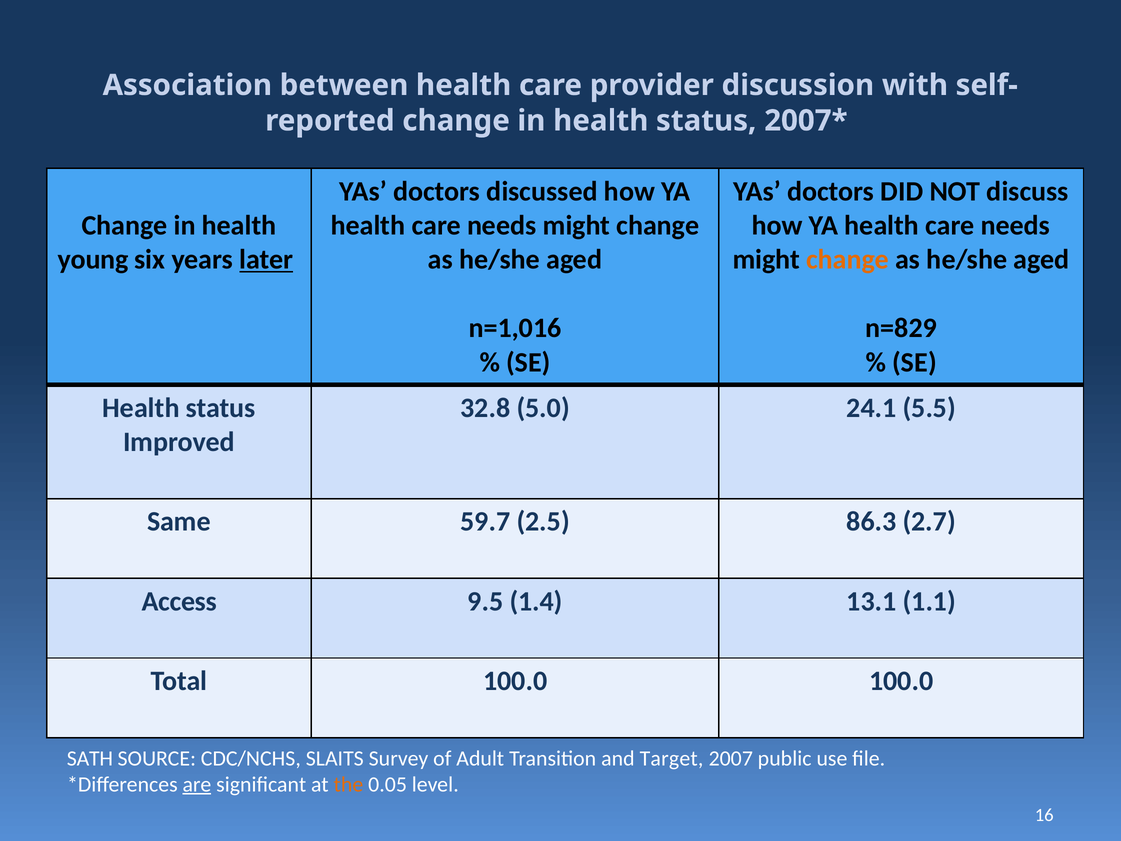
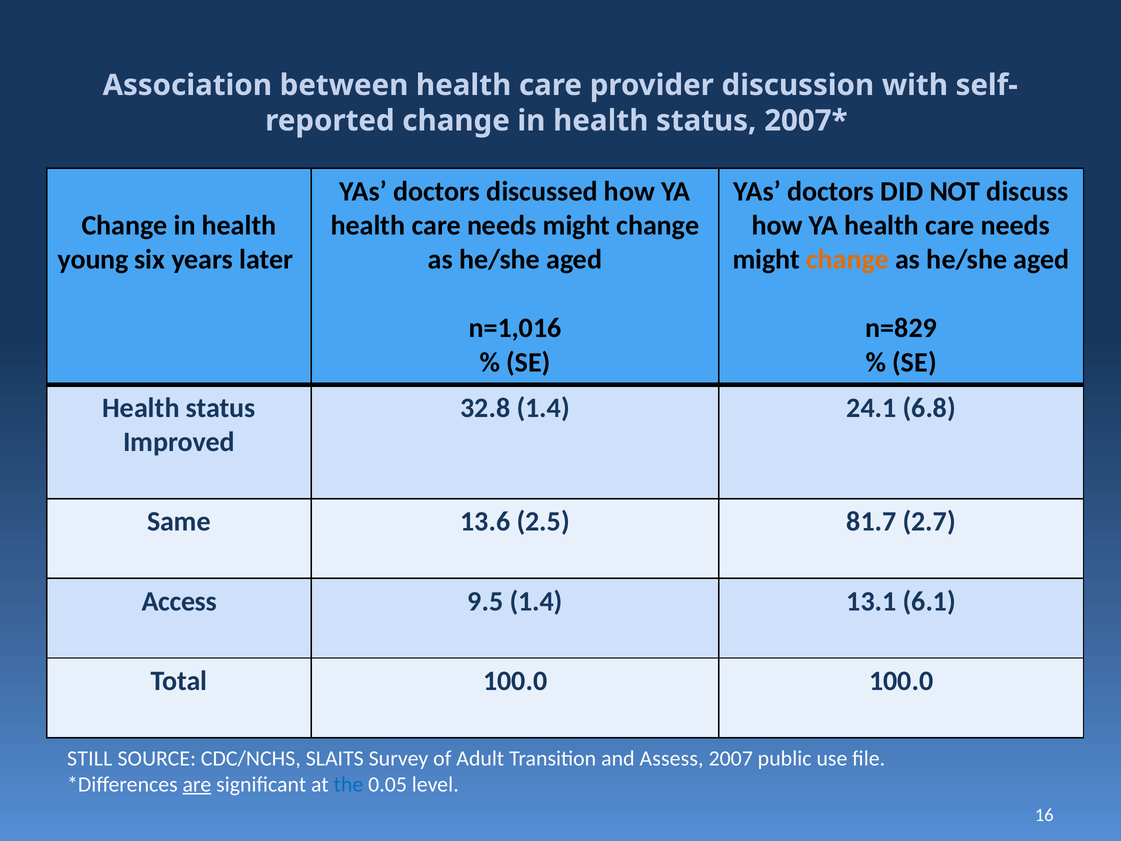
later underline: present -> none (266, 260)
32.8 5.0: 5.0 -> 1.4 (543, 408)
5.5: 5.5 -> 6.8 (929, 408)
59.7: 59.7 -> 13.6 (485, 522)
86.3: 86.3 -> 81.7 (871, 522)
1.1: 1.1 -> 6.1 (929, 601)
SATH: SATH -> STILL (90, 758)
Target: Target -> Assess (672, 758)
the colour: orange -> blue (348, 784)
